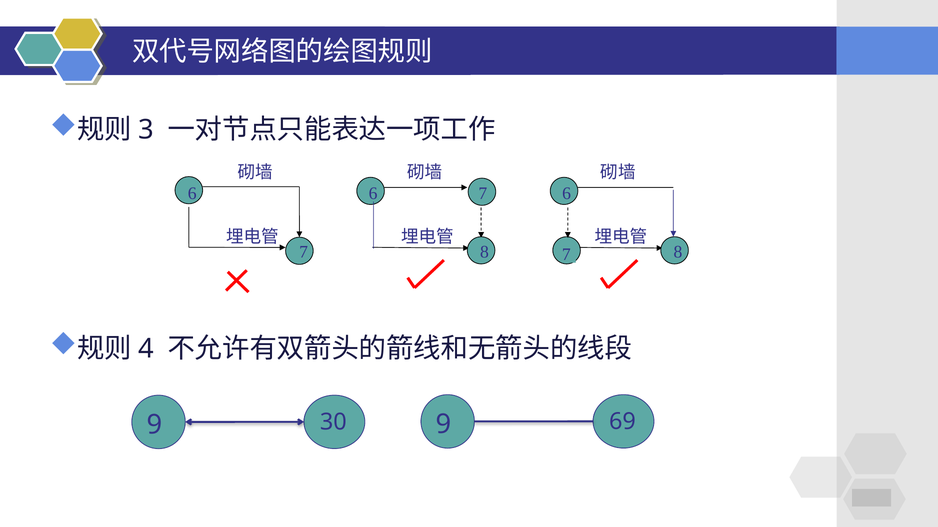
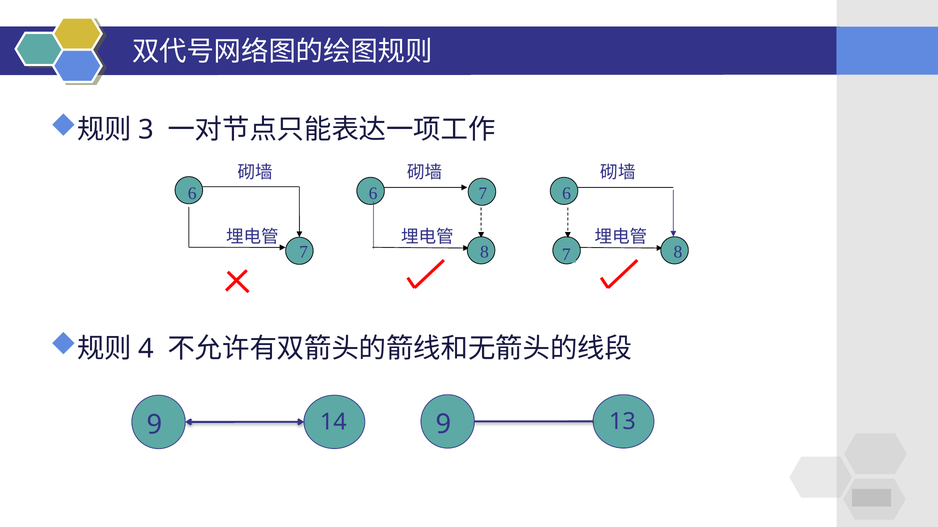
30: 30 -> 14 (333, 423)
69: 69 -> 13 (622, 422)
